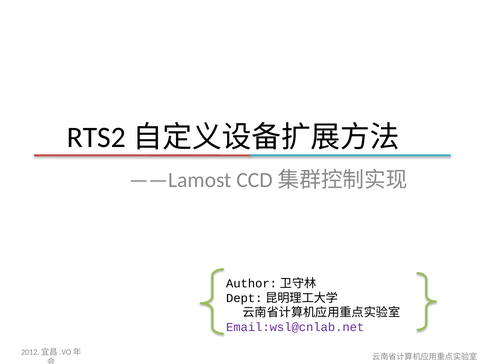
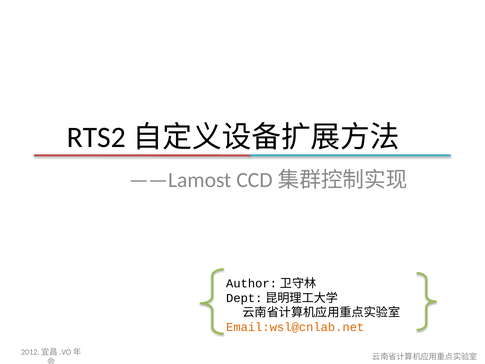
Email:wsl@cnlab.net colour: purple -> orange (295, 327)
